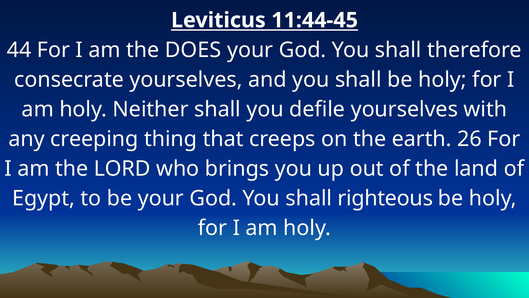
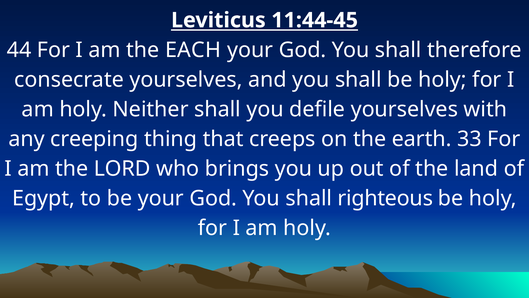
DOES: DOES -> EACH (193, 50)
26: 26 -> 33 (469, 139)
